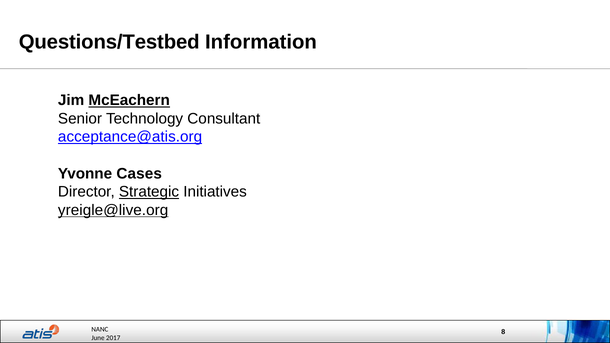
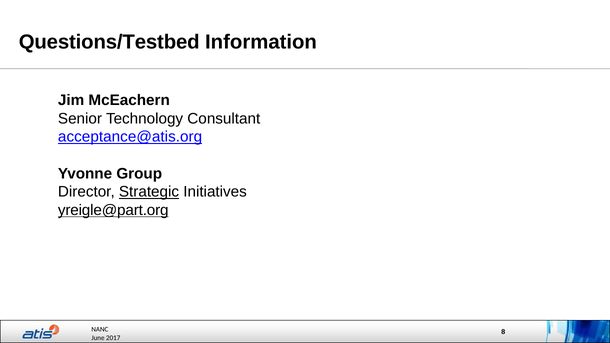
McEachern underline: present -> none (129, 100)
Cases: Cases -> Group (139, 174)
yreigle@live.org: yreigle@live.org -> yreigle@part.org (113, 210)
